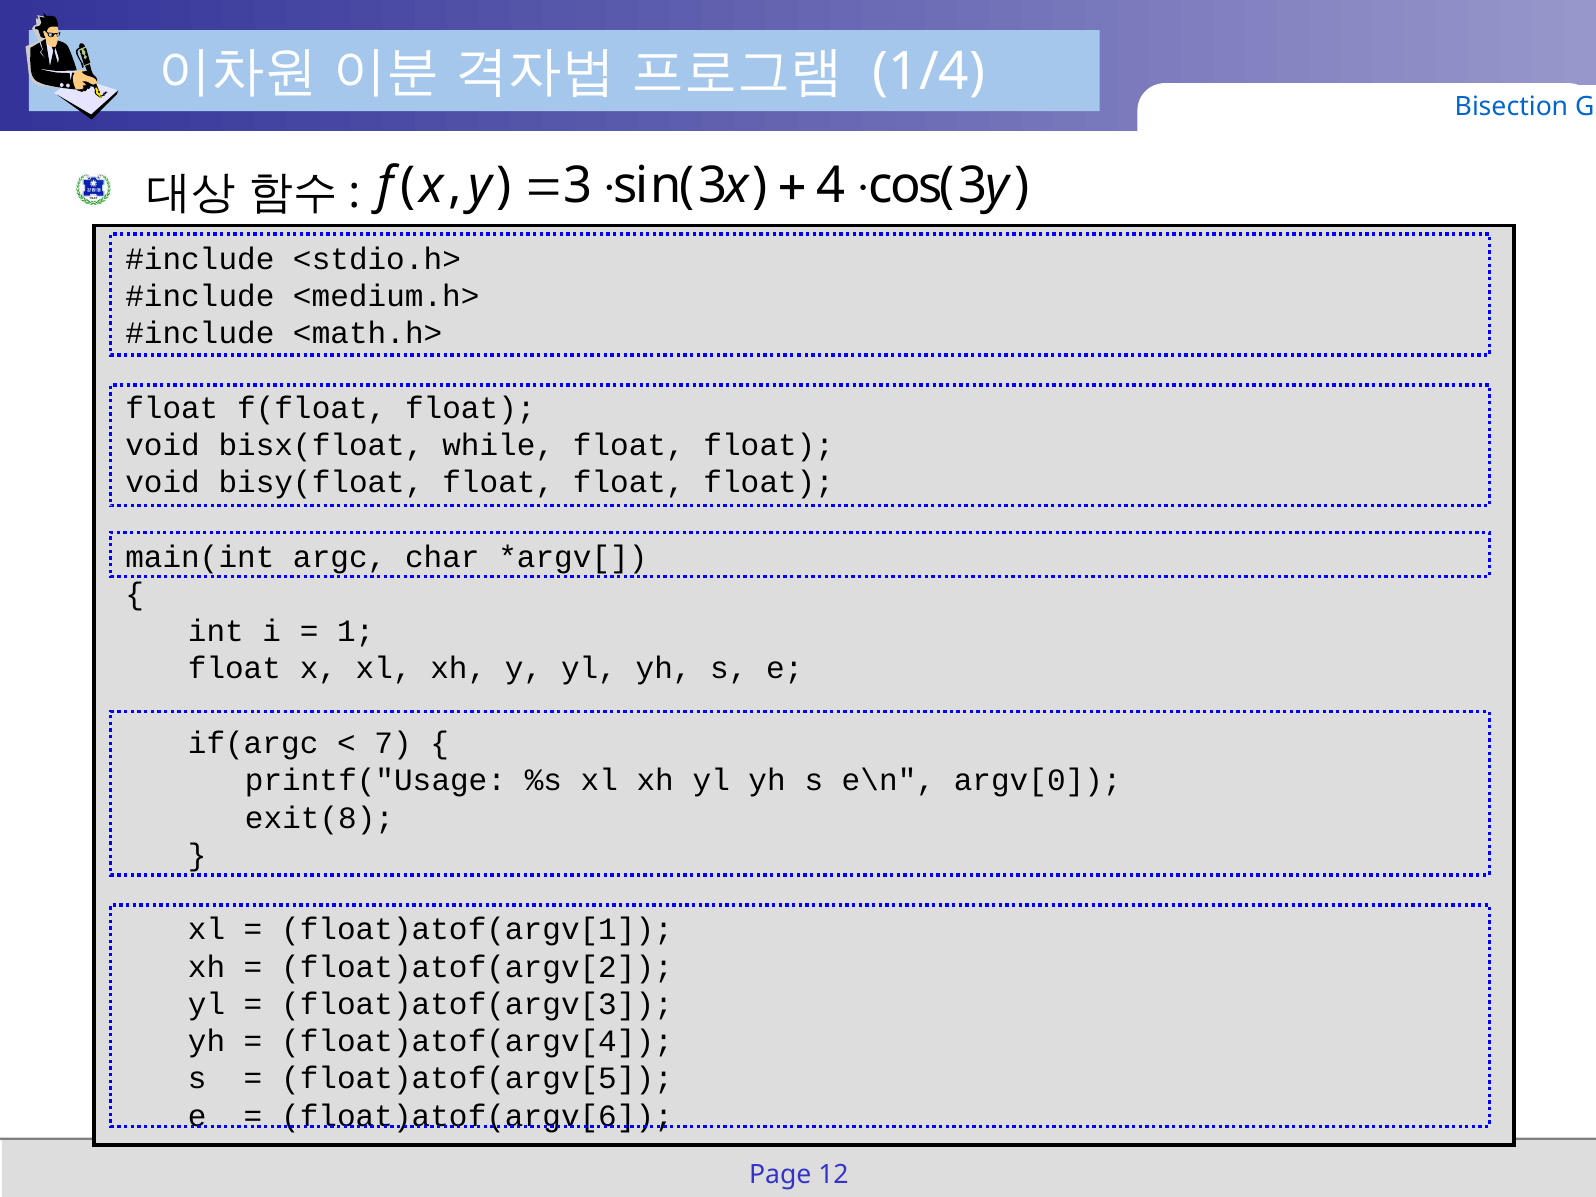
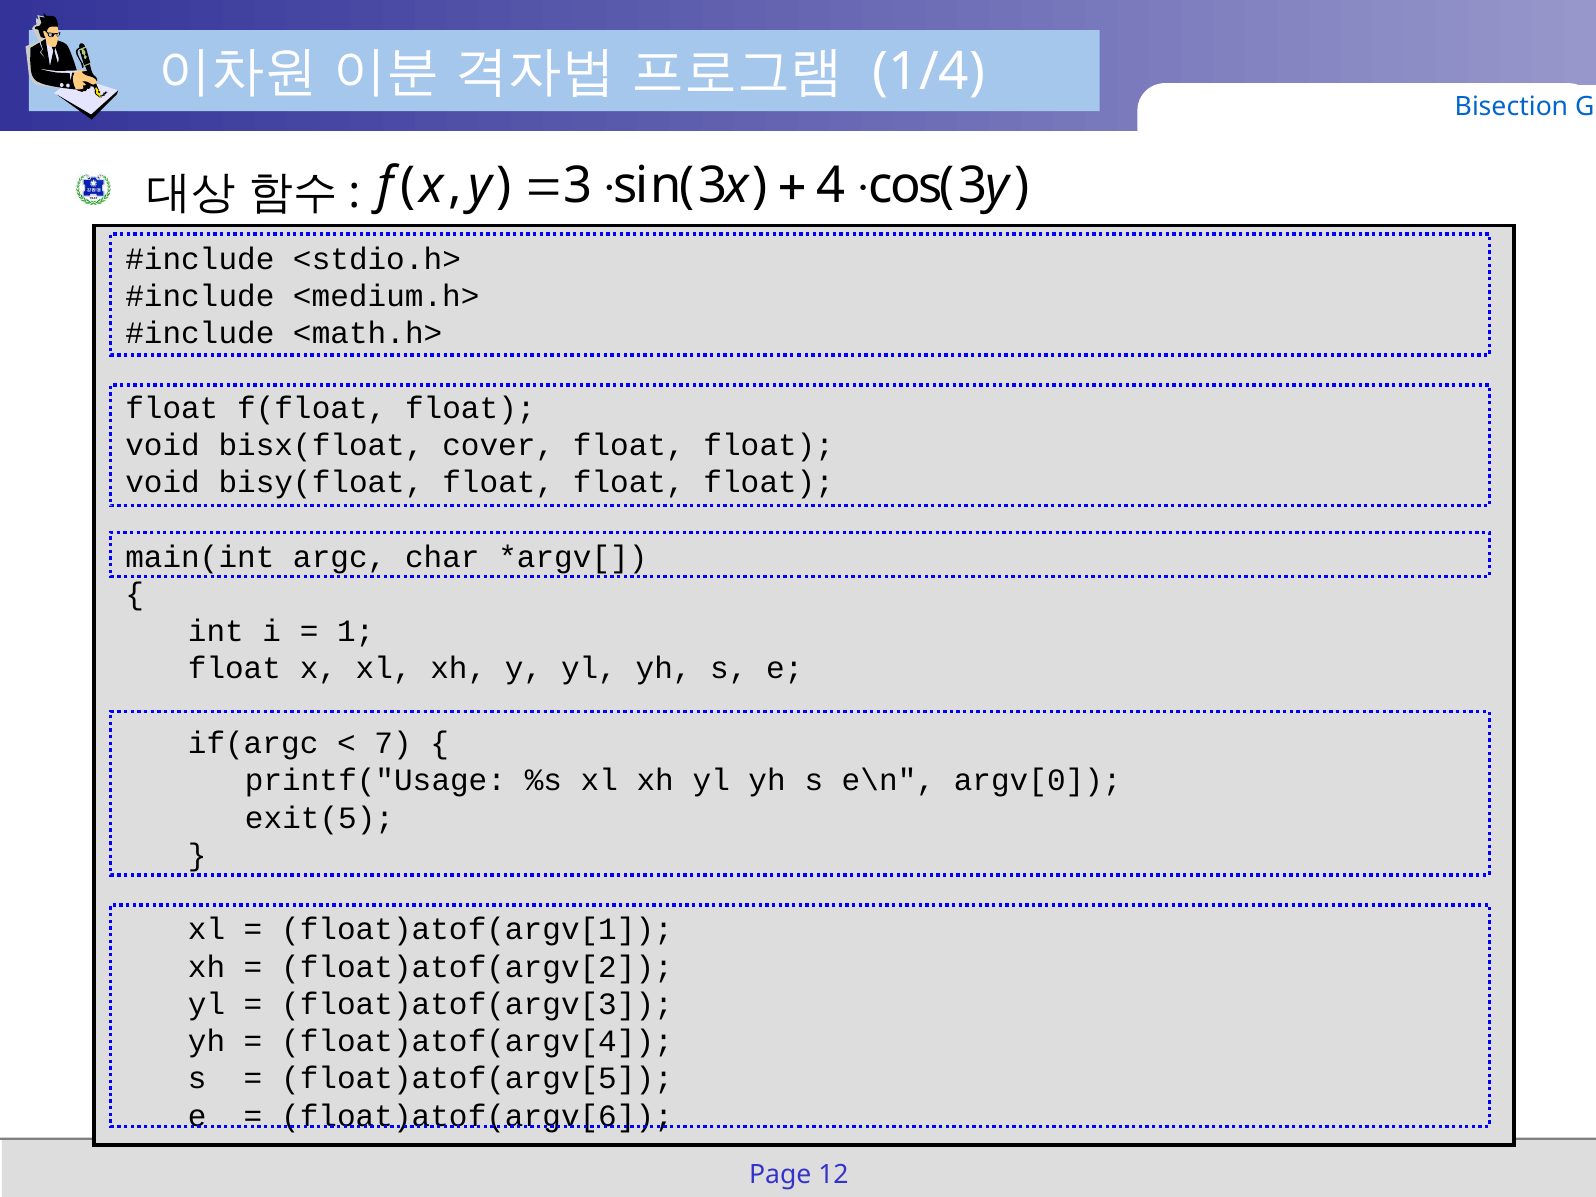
while: while -> cover (498, 445)
exit(8: exit(8 -> exit(5 (320, 818)
